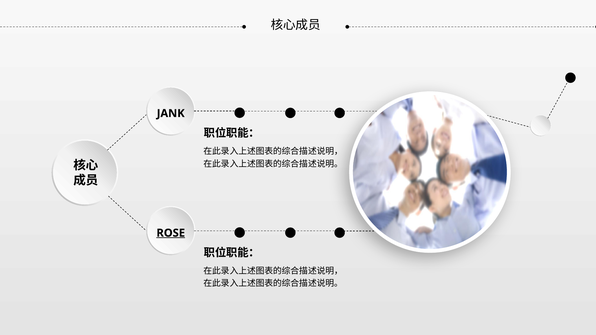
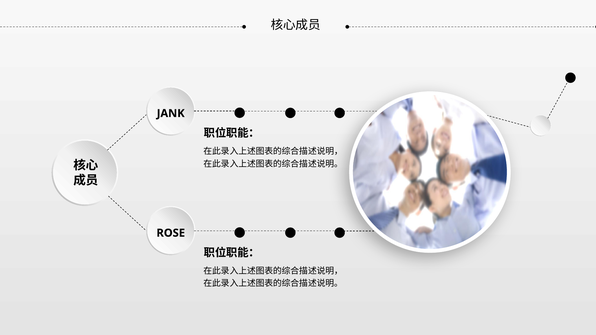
ROSE underline: present -> none (171, 233)
